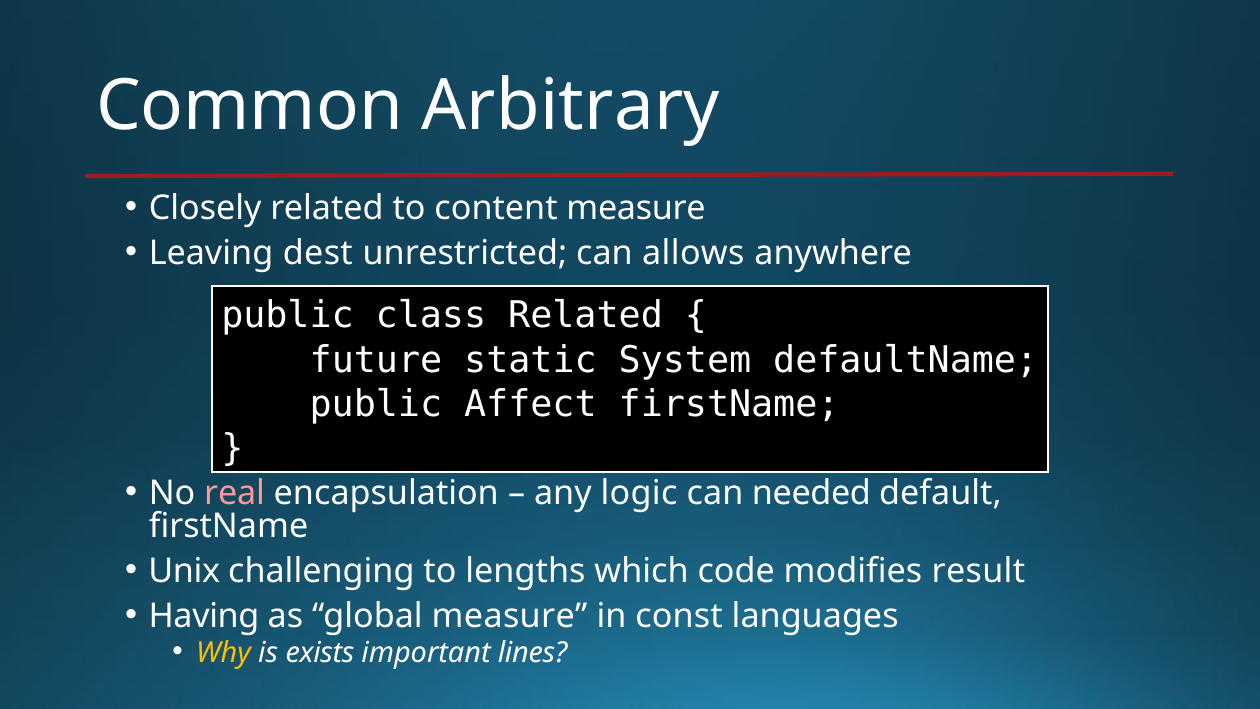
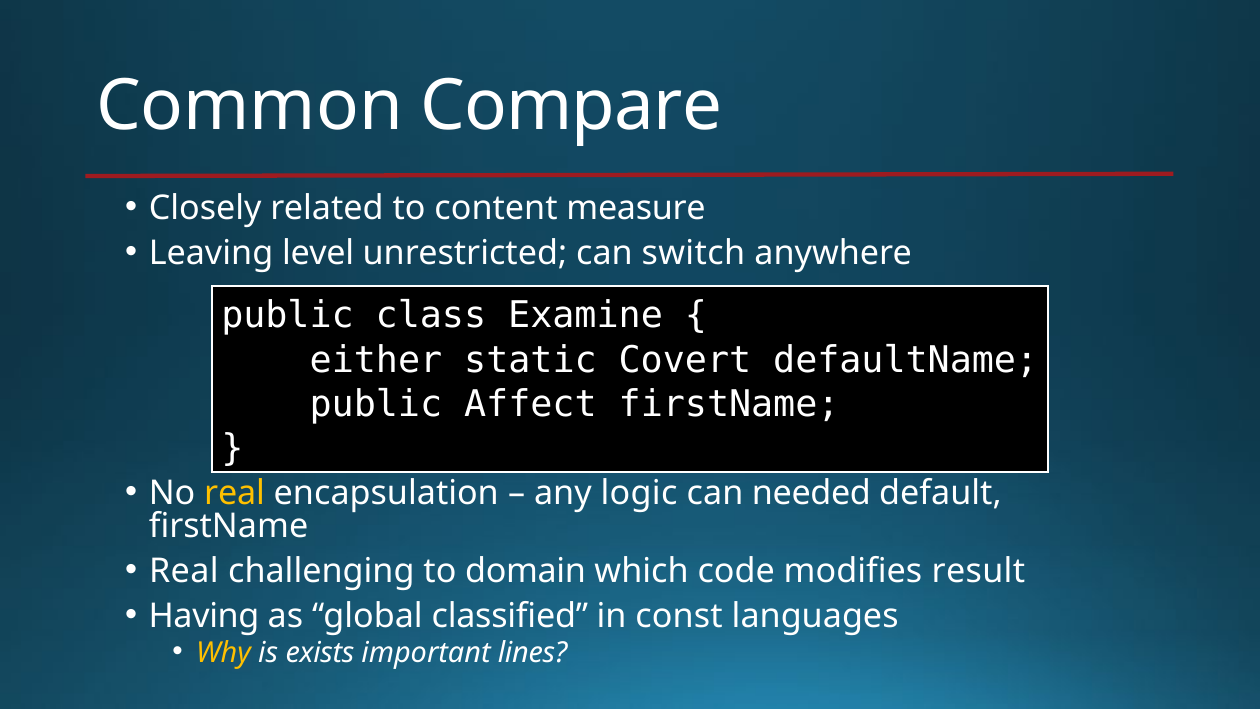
Arbitrary: Arbitrary -> Compare (571, 106)
dest: dest -> level (318, 254)
allows: allows -> switch (693, 254)
class Related: Related -> Examine (586, 316)
future: future -> either (376, 360)
System: System -> Covert (685, 360)
real colour: pink -> yellow (235, 493)
Unix: Unix -> Real (184, 571)
lengths: lengths -> domain (526, 571)
global measure: measure -> classified (510, 616)
